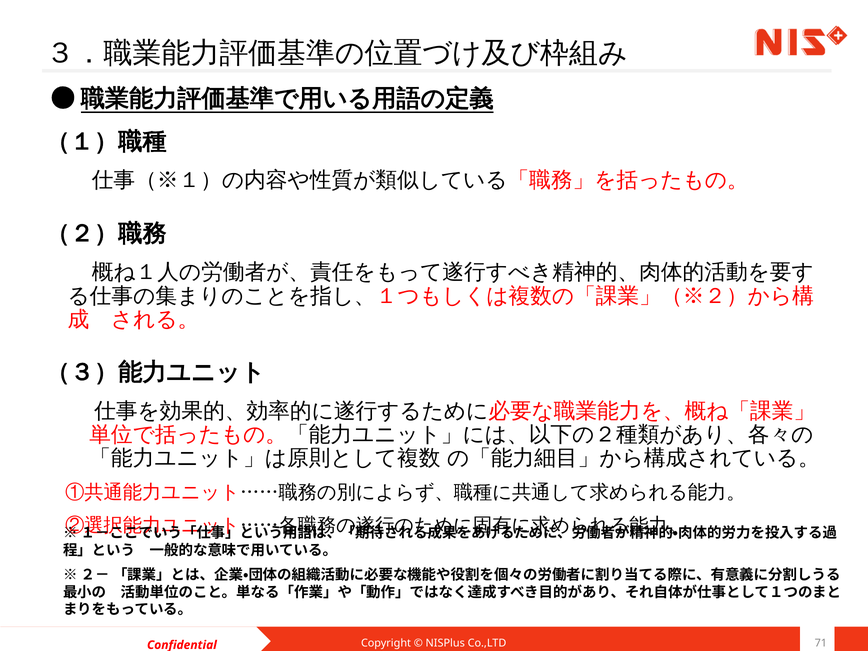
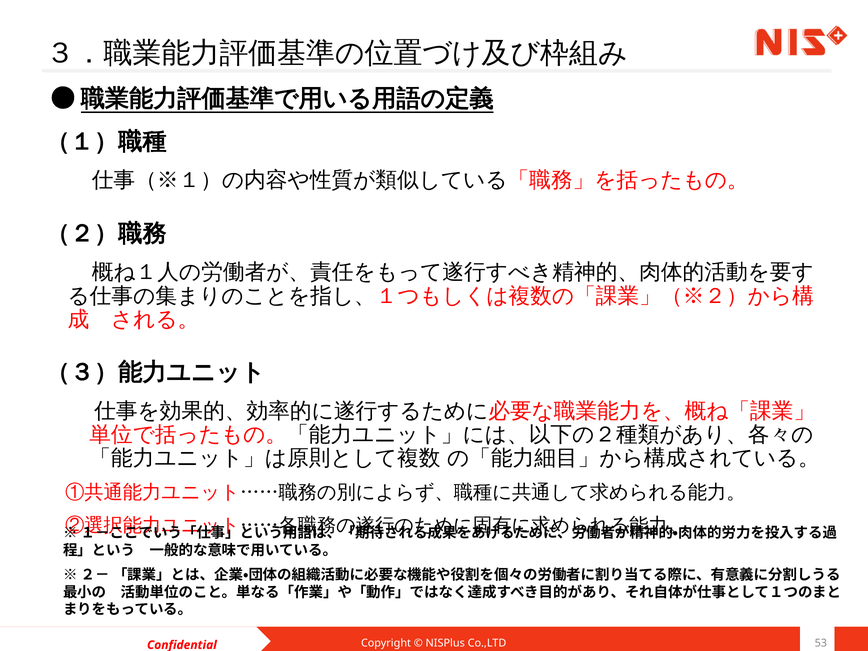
71: 71 -> 53 (821, 643)
